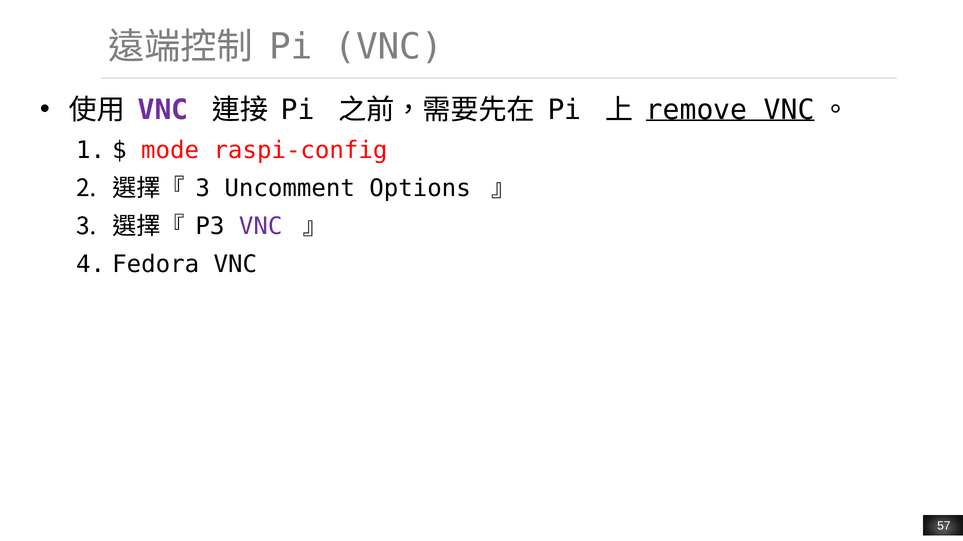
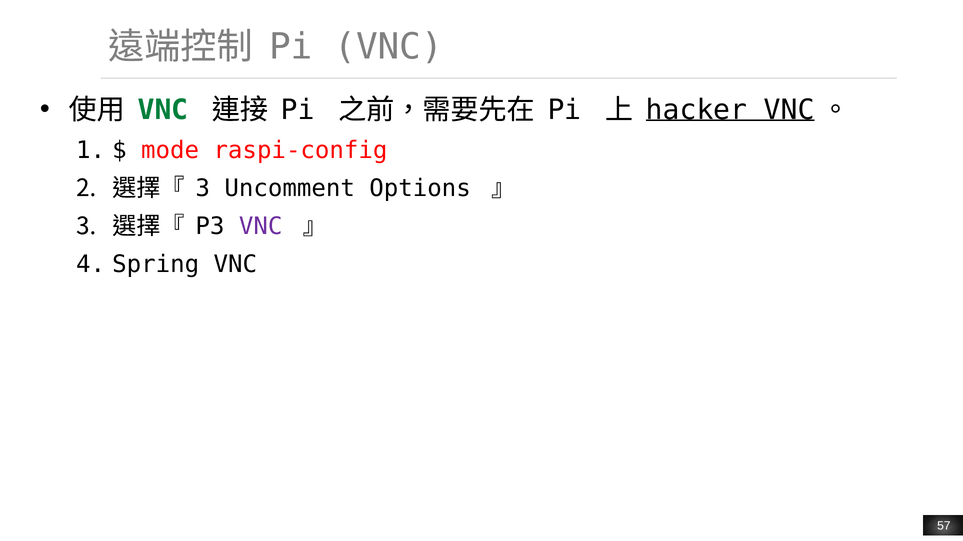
VNC colour: purple -> green (163, 110)
remove: remove -> hacker (697, 110)
Fedora: Fedora -> Spring (156, 265)
